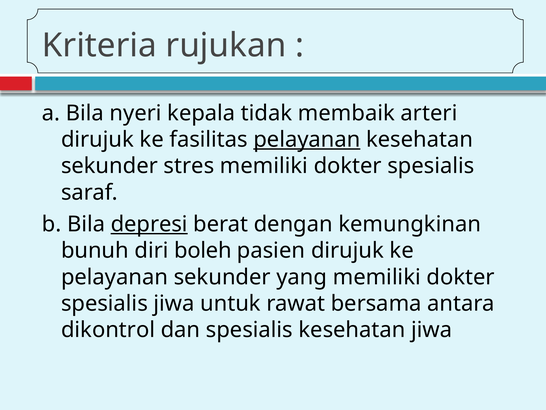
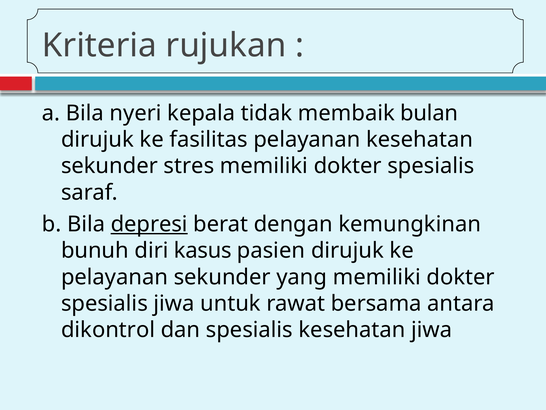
arteri: arteri -> bulan (429, 113)
pelayanan underline: present -> none (307, 139)
boleh: boleh -> kasus (203, 250)
